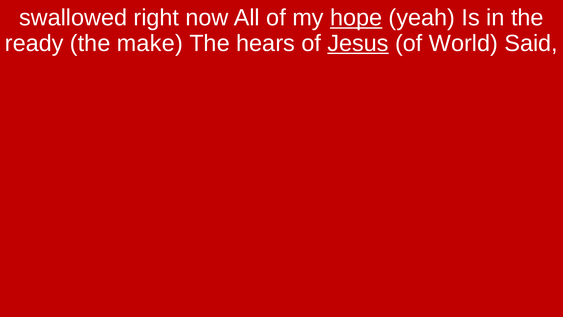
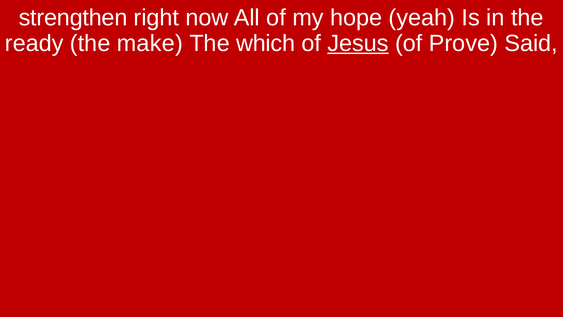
swallowed: swallowed -> strengthen (73, 18)
hope underline: present -> none (356, 18)
hears: hears -> which (266, 43)
World: World -> Prove (463, 43)
